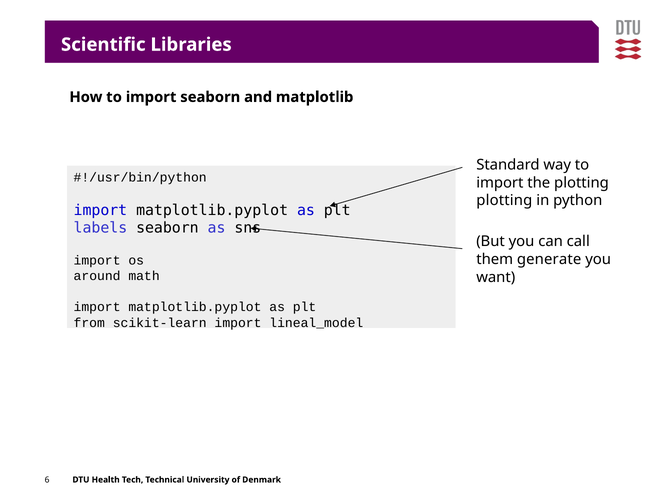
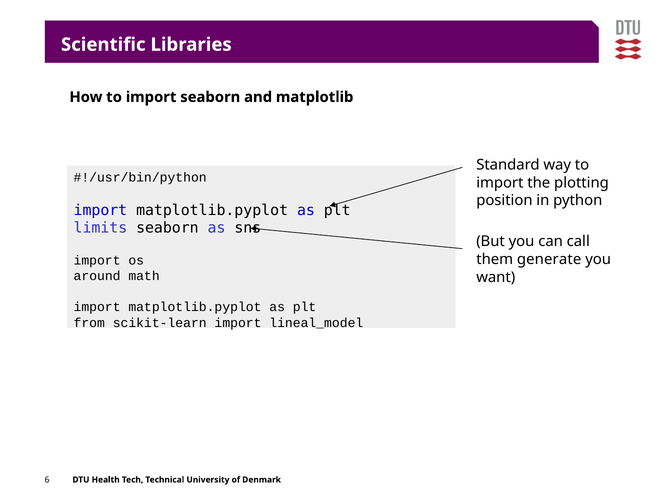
plotting: plotting -> position (504, 201)
labels: labels -> limits (100, 228)
